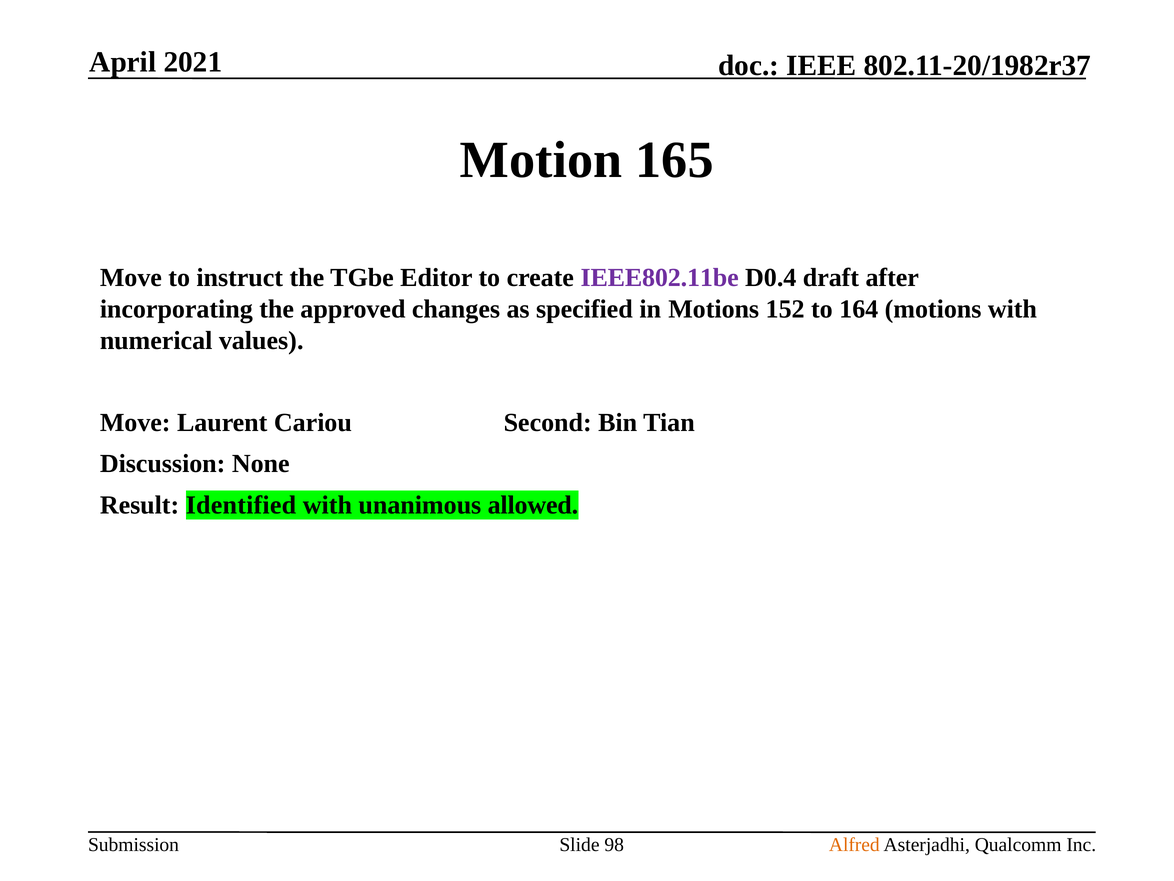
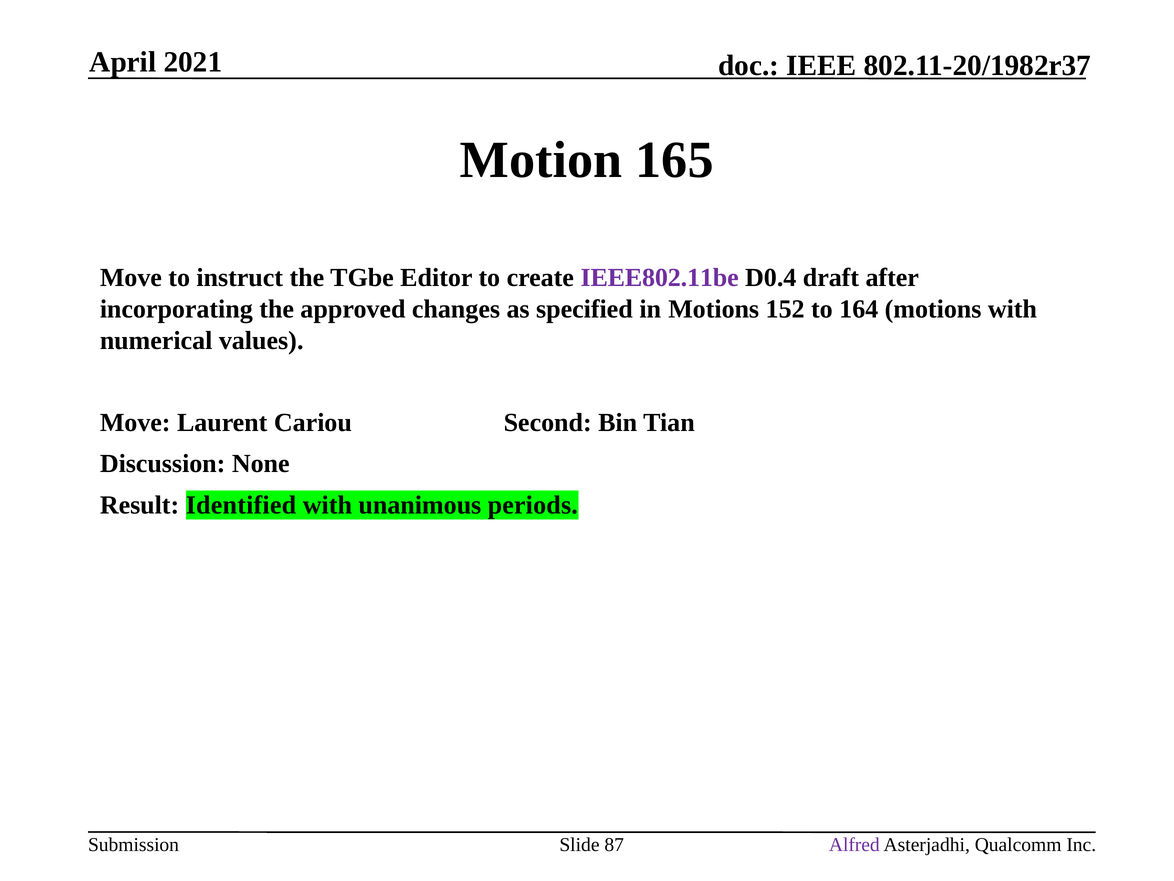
allowed: allowed -> periods (533, 505)
98: 98 -> 87 (614, 844)
Alfred colour: orange -> purple (854, 844)
